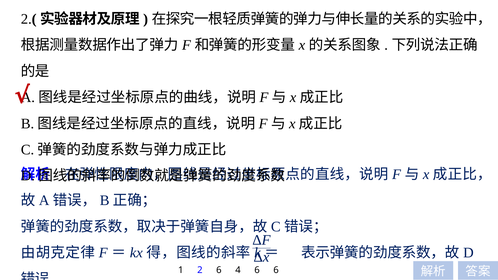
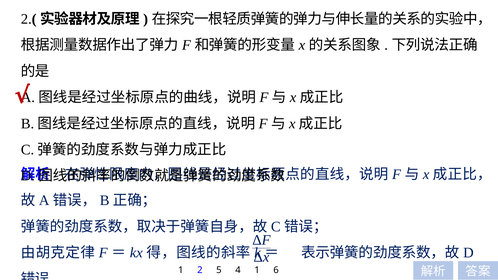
2 6: 6 -> 5 (219, 270)
4 6: 6 -> 1 (257, 270)
